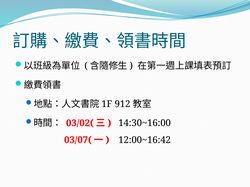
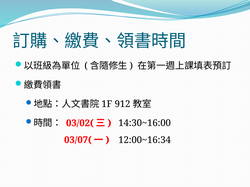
12:00~16:42: 12:00~16:42 -> 12:00~16:34 (145, 140)
